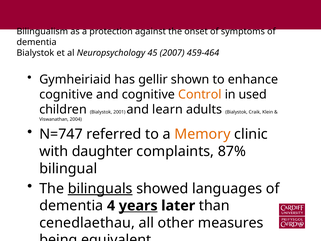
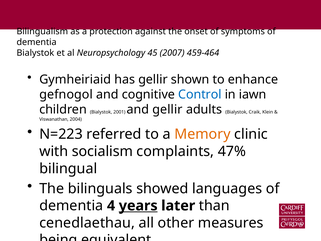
cognitive: cognitive -> gefnogol (66, 95)
Control colour: orange -> blue (200, 95)
used: used -> iawn (253, 95)
and learn: learn -> gellir (167, 109)
N=747: N=747 -> N=223 (61, 134)
daughter: daughter -> socialism (102, 151)
87%: 87% -> 47% (232, 151)
bilinguals underline: present -> none (100, 188)
